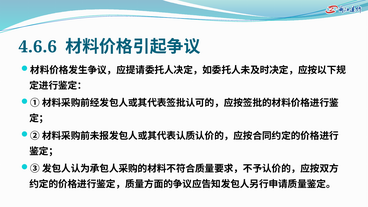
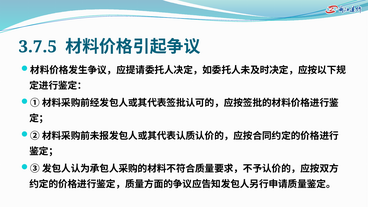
4.6.6: 4.6.6 -> 3.7.5 (38, 47)
